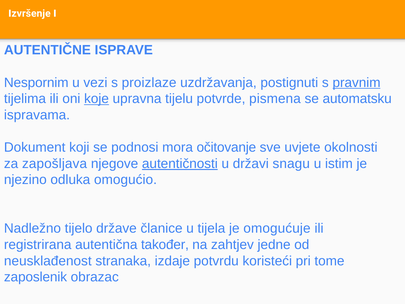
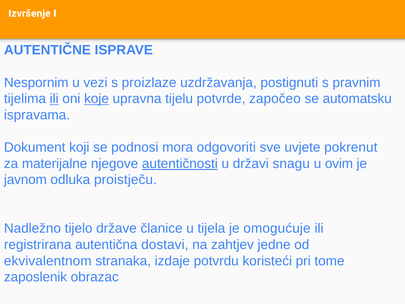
pravnim underline: present -> none (357, 83)
ili underline: none -> present (54, 99)
pismena: pismena -> započeo (275, 99)
očitovanje: očitovanje -> odgovoriti (226, 147)
okolnosti: okolnosti -> pokrenut (351, 147)
zapošljava: zapošljava -> materijalne (55, 164)
istim: istim -> ovim (339, 164)
njezino: njezino -> javnom (25, 180)
omogućio: omogućio -> proistječu (125, 180)
također: također -> dostavi (165, 244)
neusklađenost: neusklađenost -> ekvivalentnom (48, 261)
